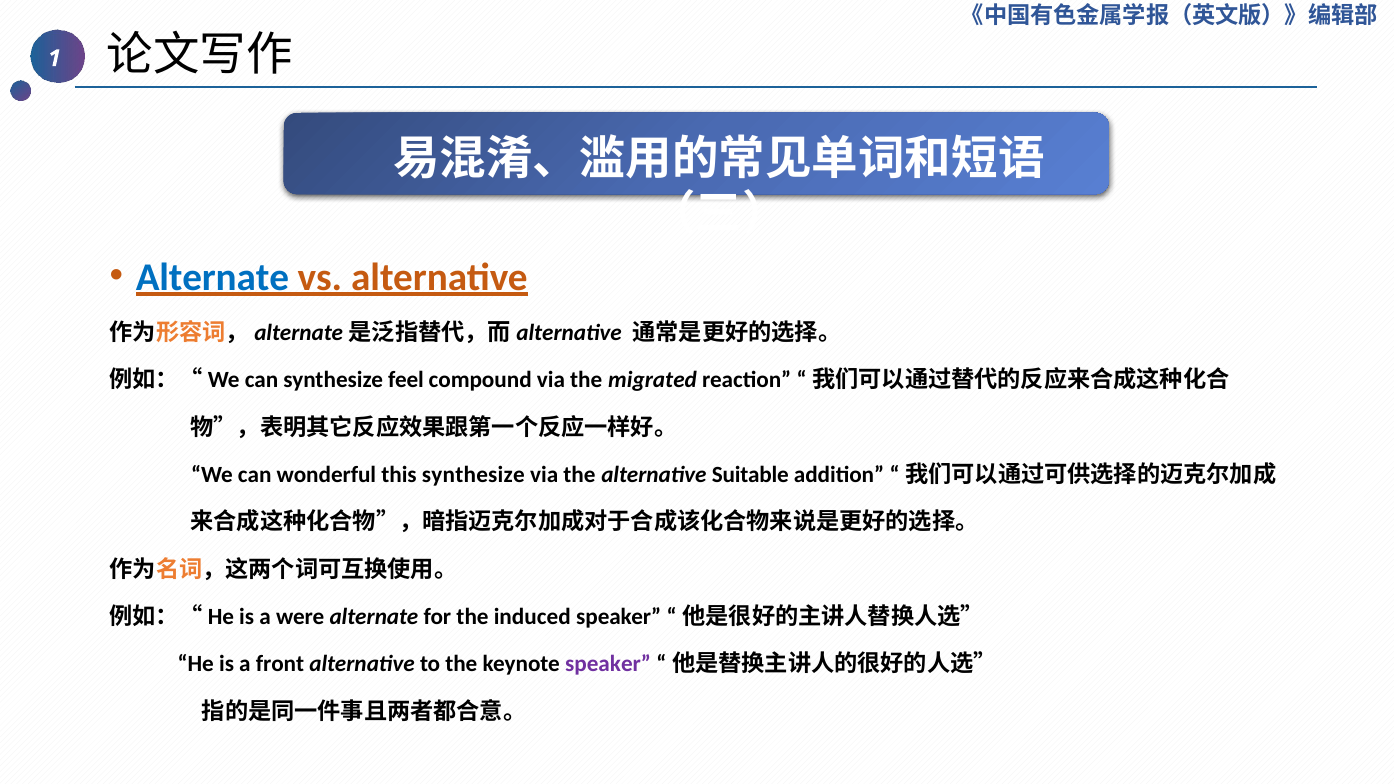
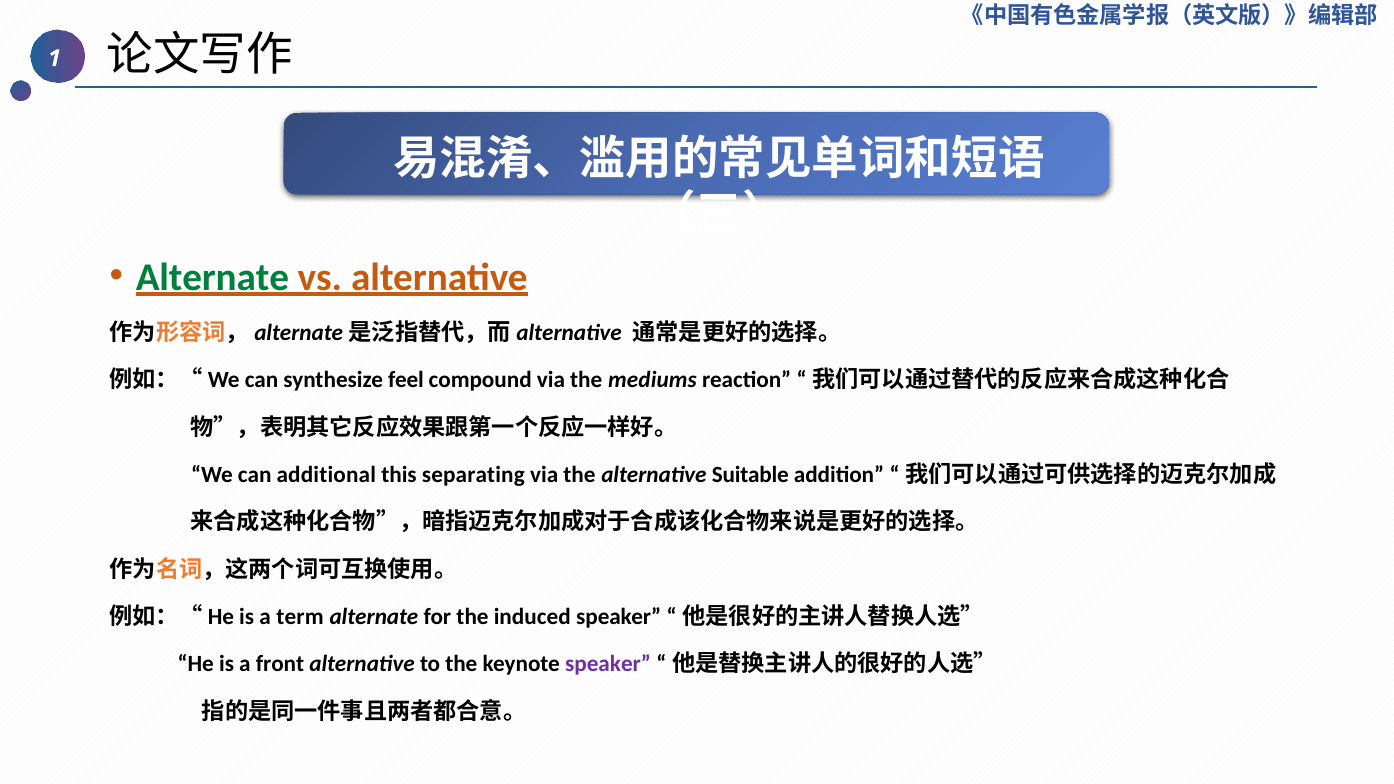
Alternate colour: blue -> green (212, 277)
migrated: migrated -> mediums (653, 380)
wonderful: wonderful -> additional (326, 475)
this synthesize: synthesize -> separating (473, 475)
were: were -> term (300, 617)
